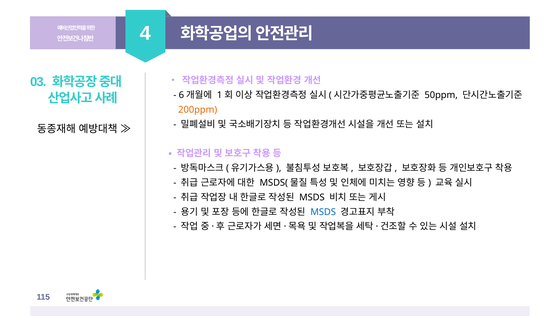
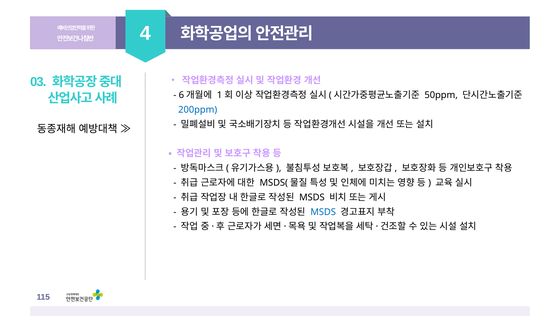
200ppm colour: orange -> blue (198, 110)
